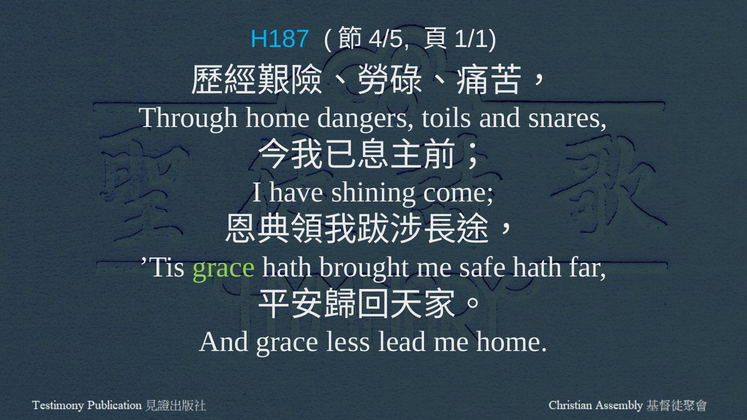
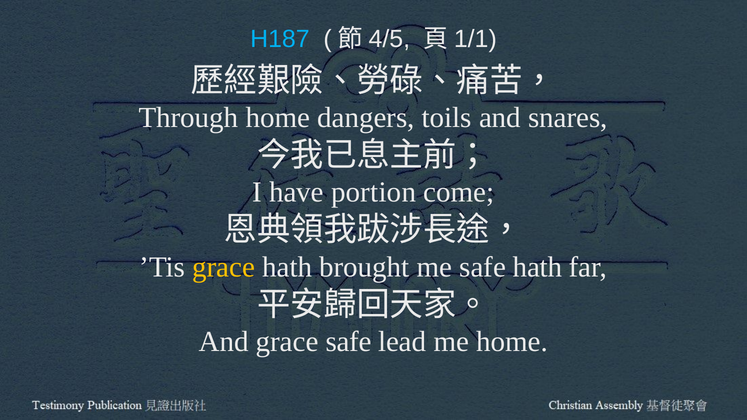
shining: shining -> portion (374, 192)
grace colour: light green -> yellow (224, 267)
grace less: less -> safe (348, 342)
